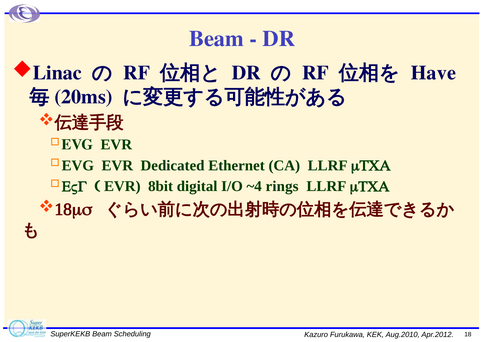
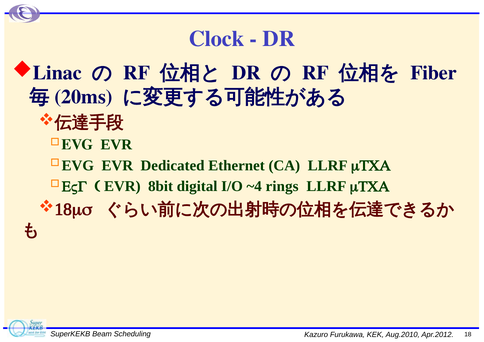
Beam: Beam -> Clock (217, 39)
Have: Have -> Fiber (434, 73)
